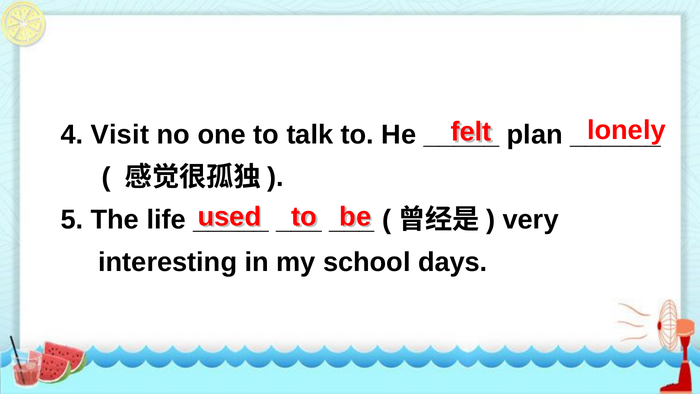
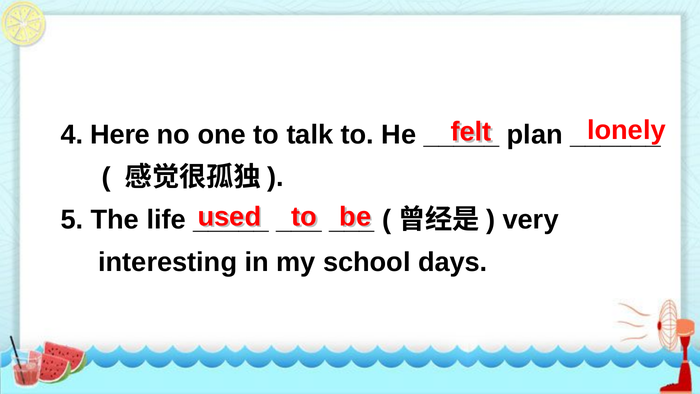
Visit: Visit -> Here (120, 134)
